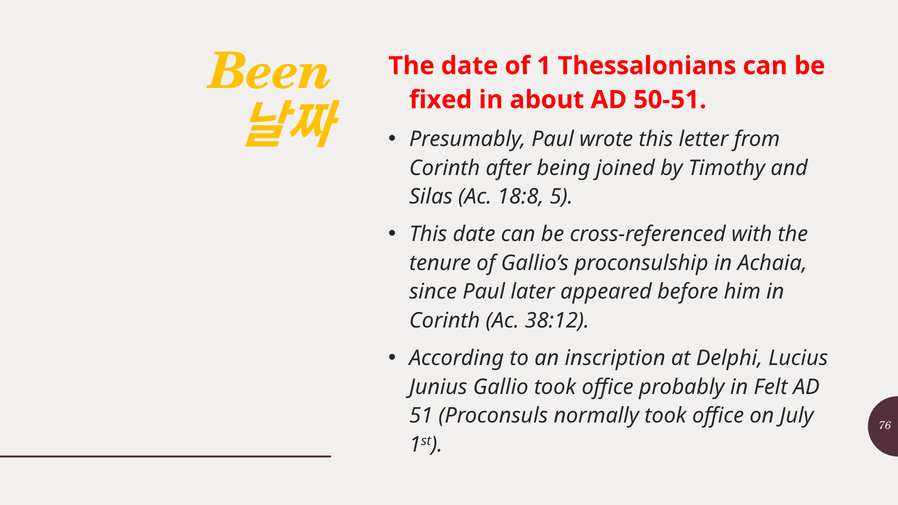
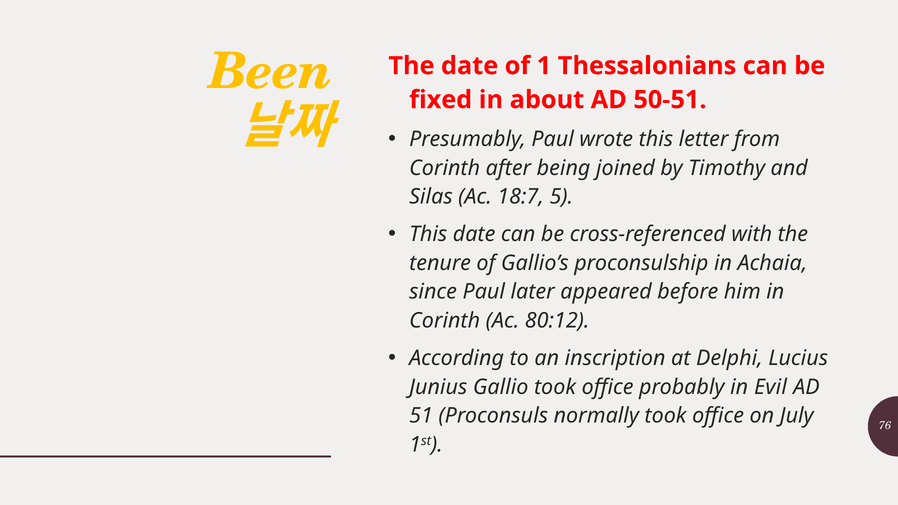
18:8: 18:8 -> 18:7 (521, 197)
38:12: 38:12 -> 80:12 (557, 321)
Felt: Felt -> Evil (771, 387)
